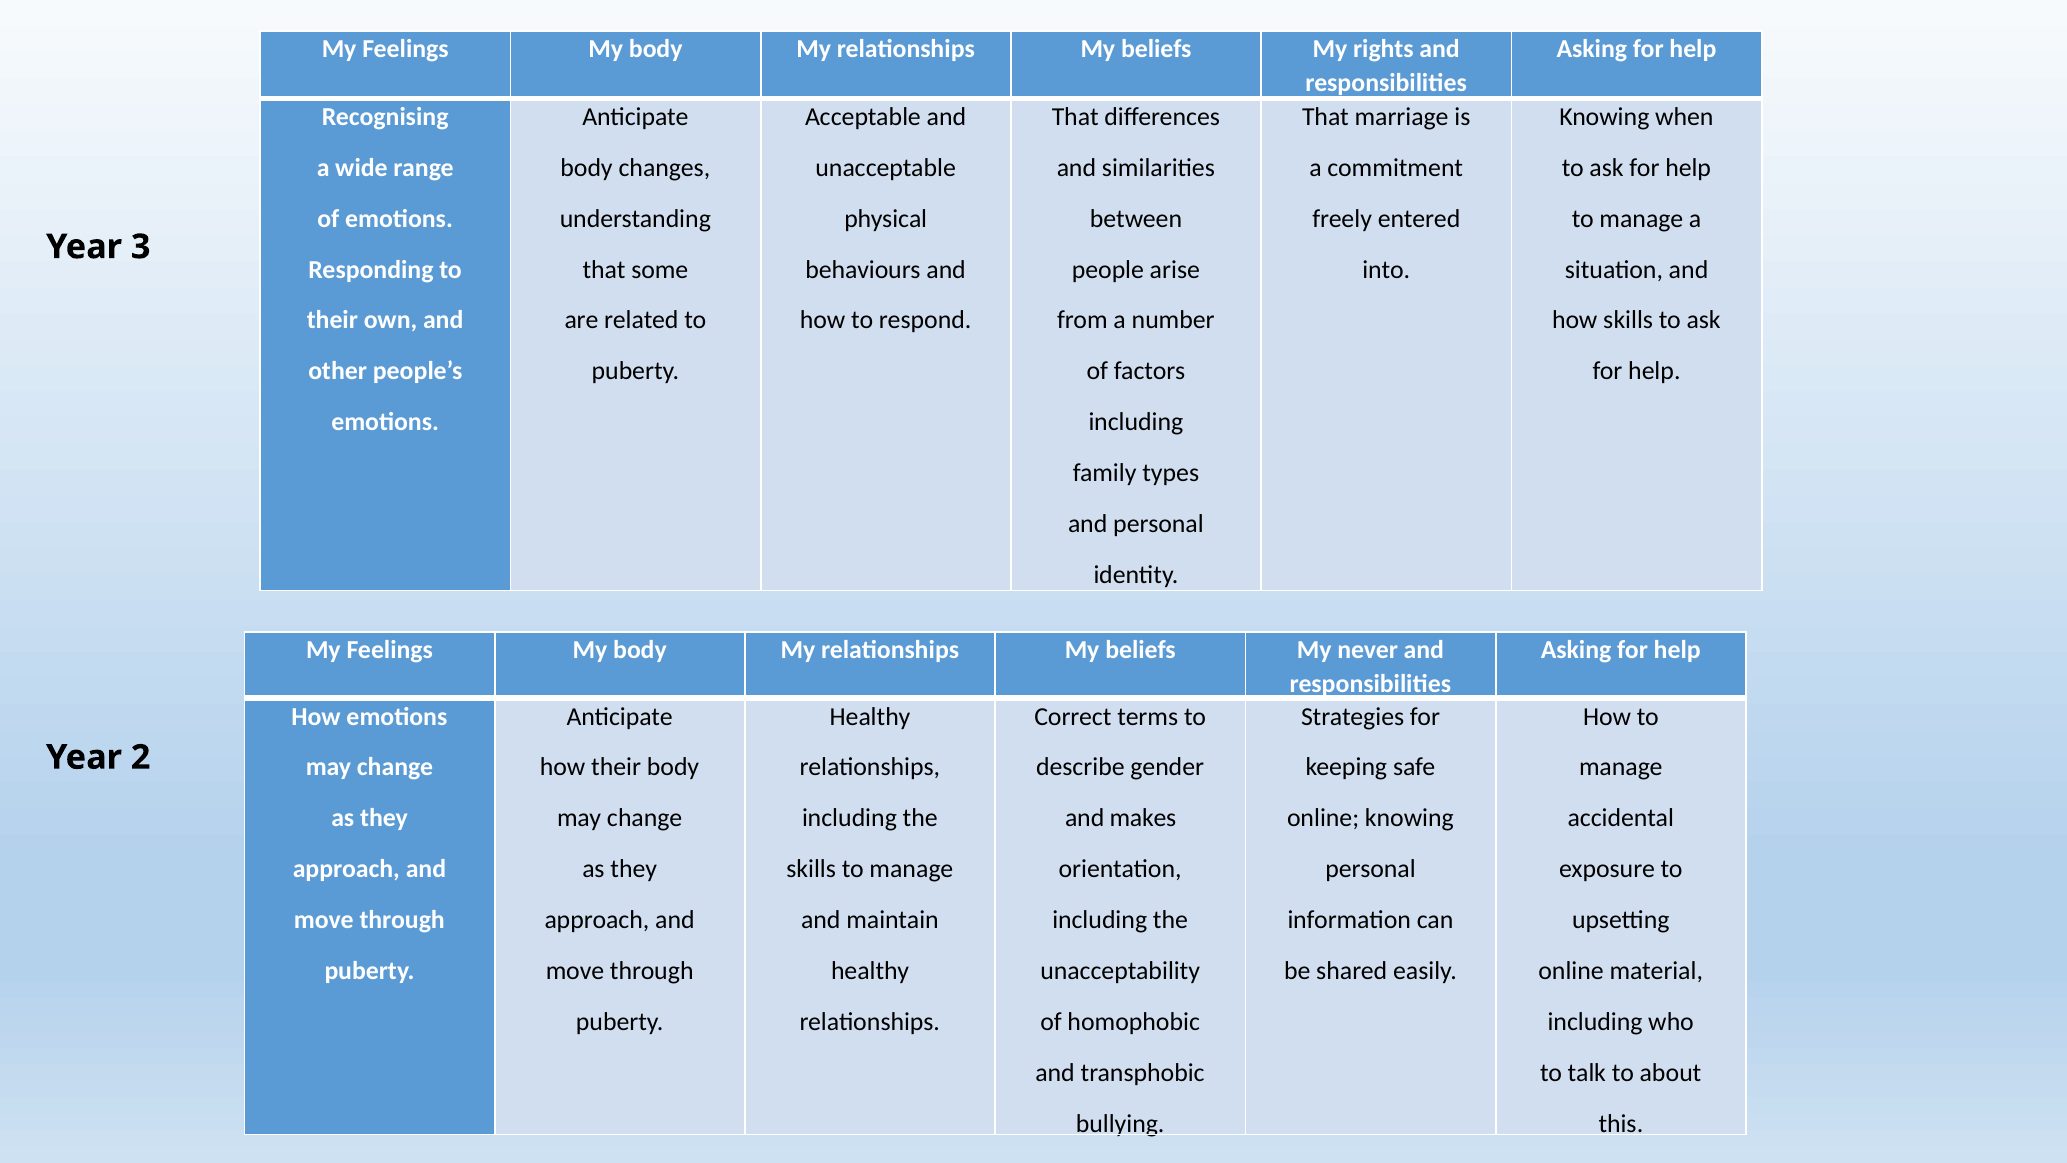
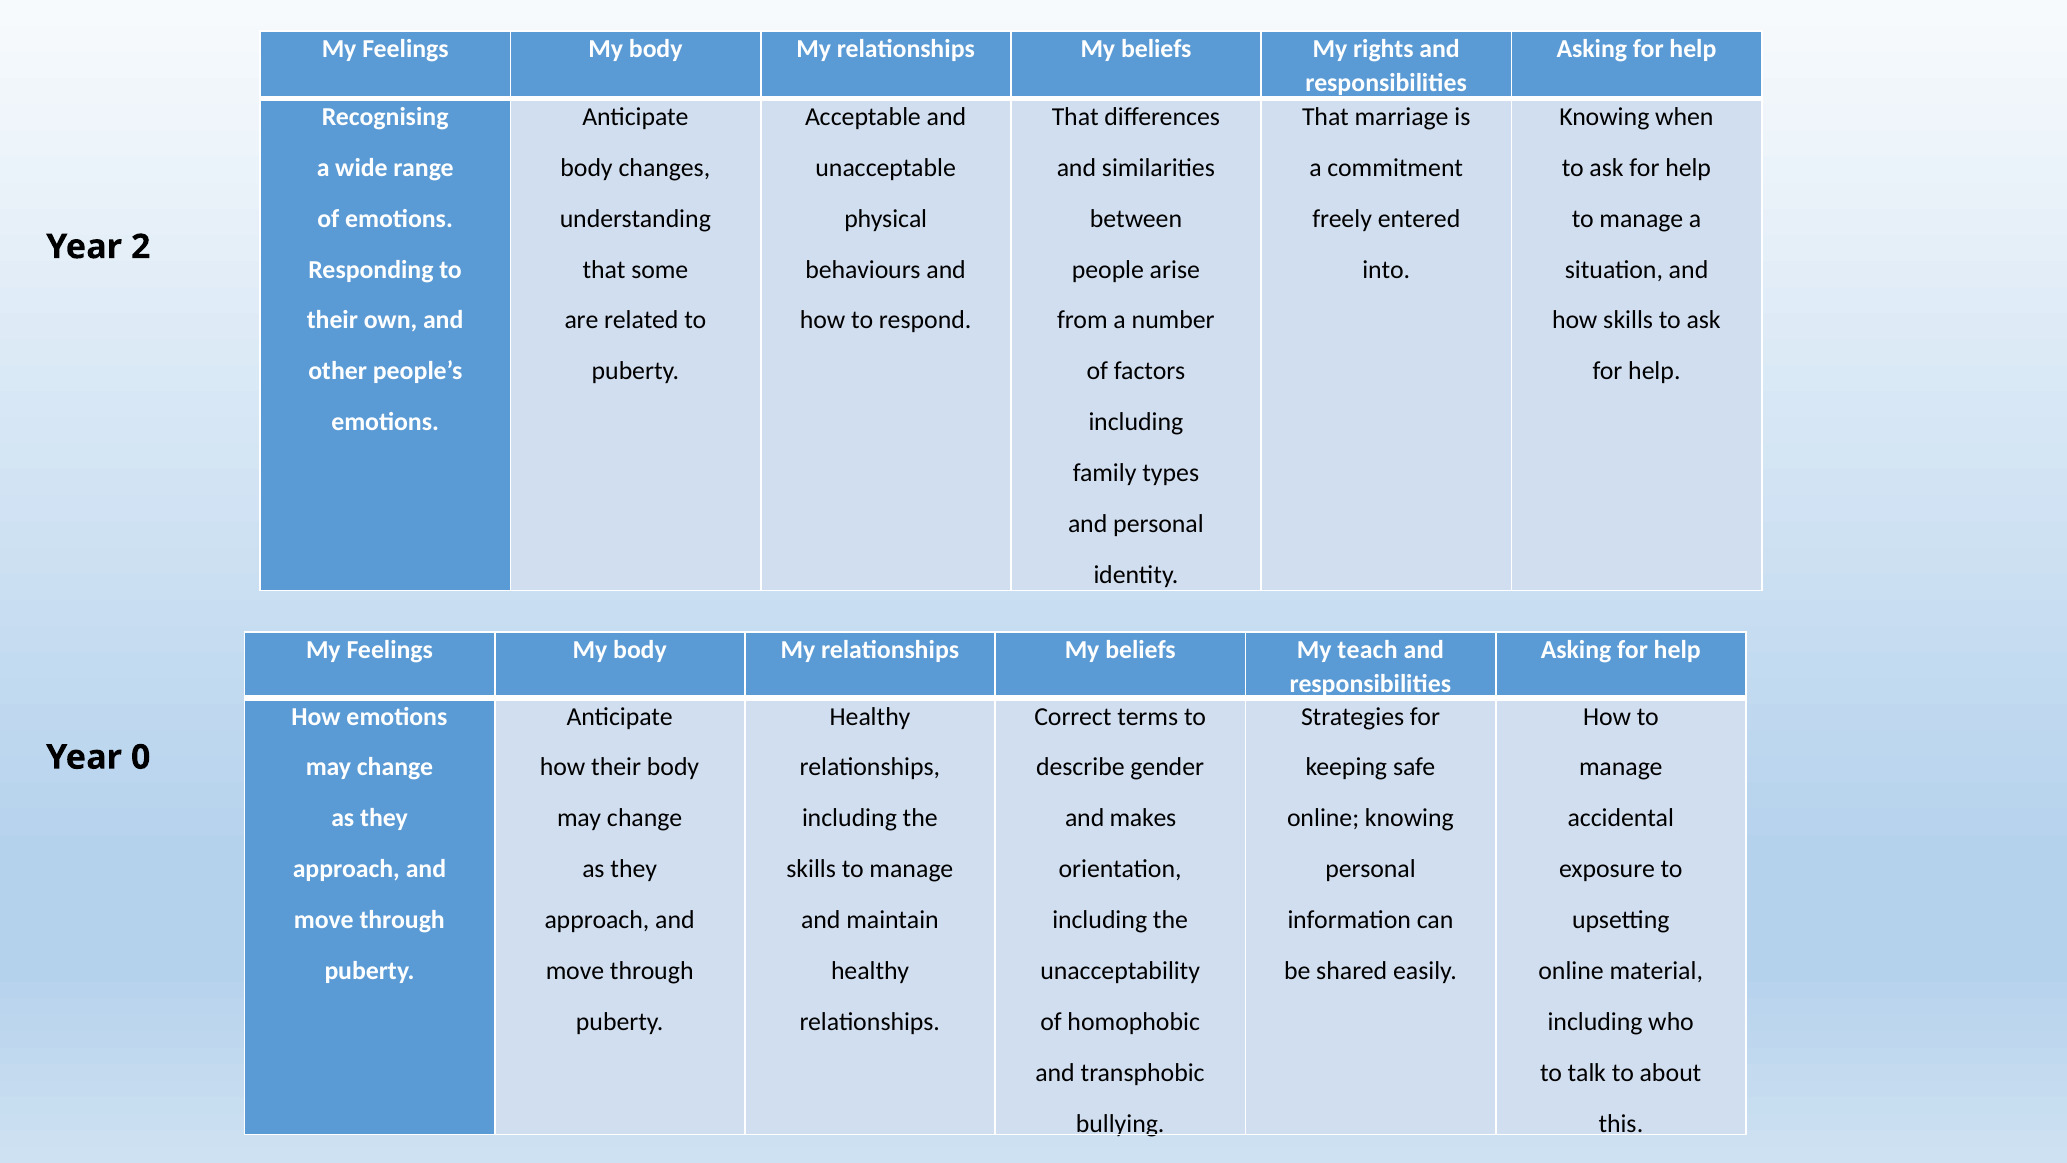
3: 3 -> 2 (141, 247)
never: never -> teach (1367, 650)
2: 2 -> 0 (141, 757)
